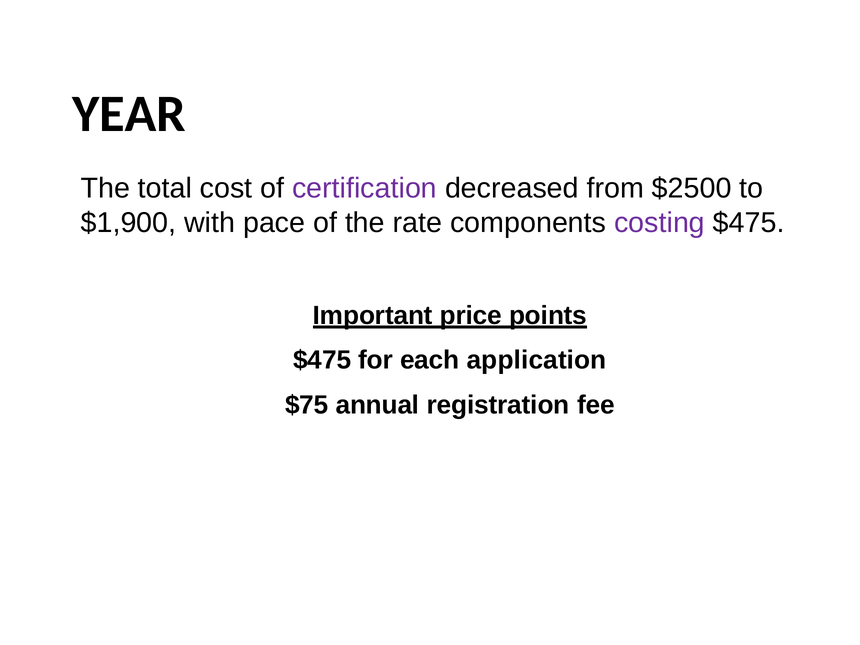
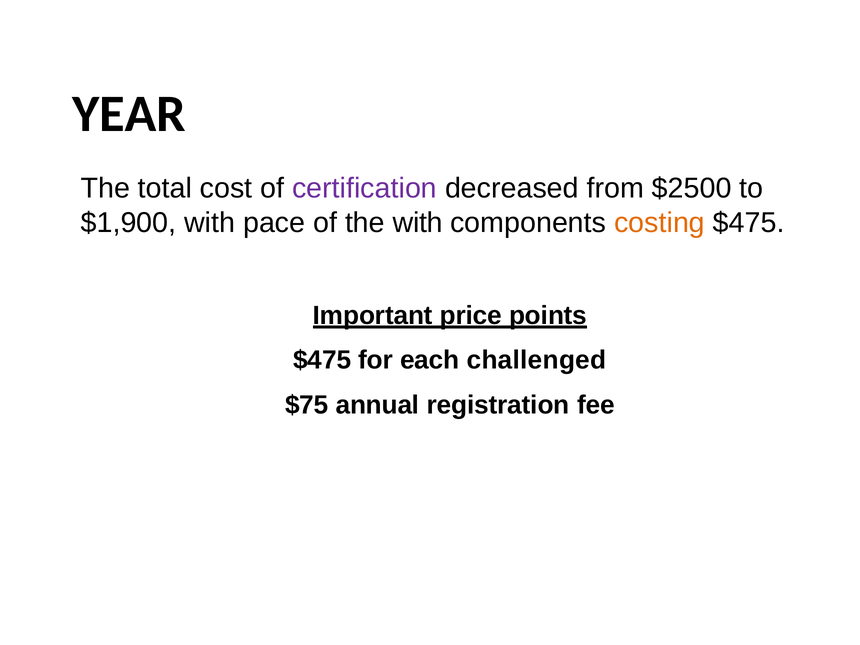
the rate: rate -> with (418, 223)
costing colour: purple -> orange (660, 223)
application: application -> challenged (537, 360)
